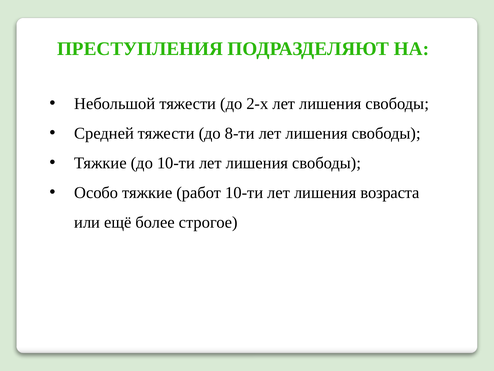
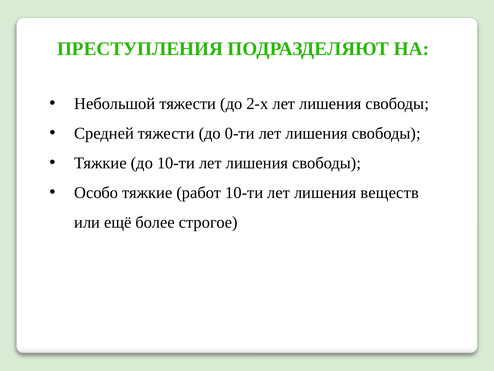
8-ти: 8-ти -> 0-ти (240, 133)
возраста: возраста -> веществ (390, 192)
